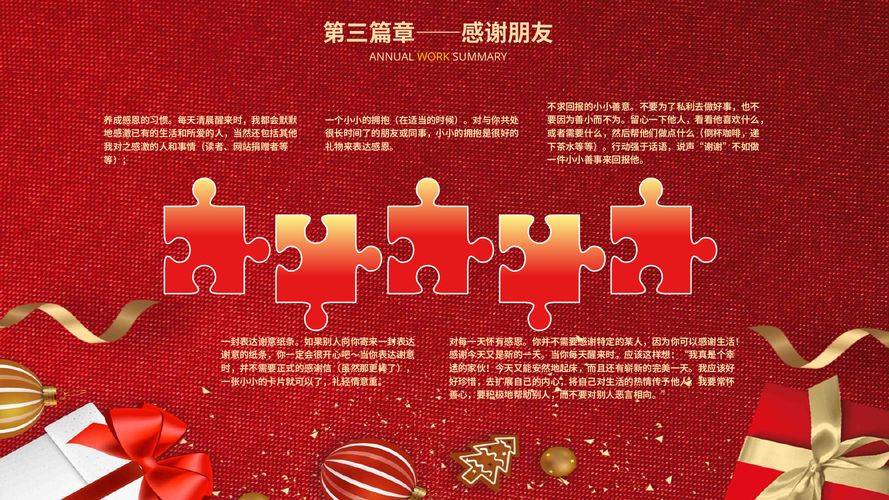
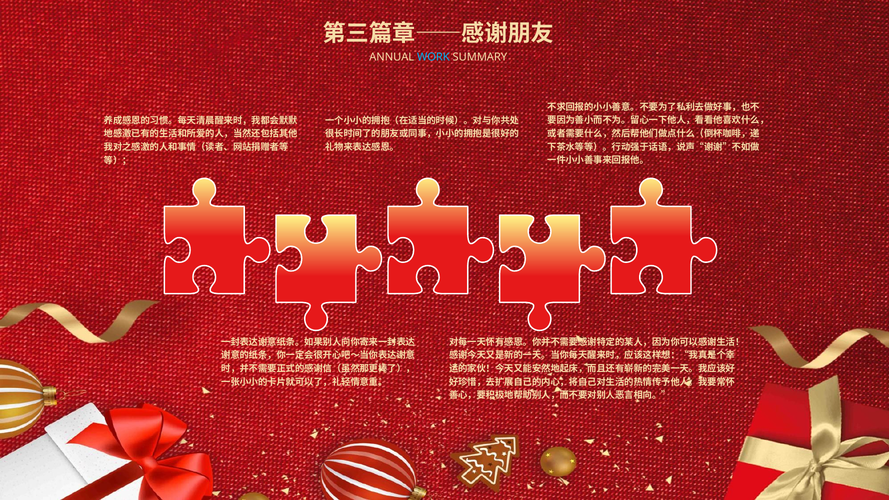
WORK colour: yellow -> light blue (433, 57)
